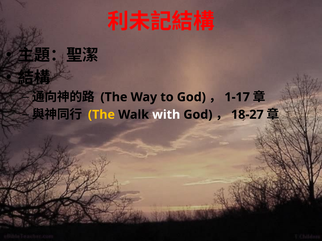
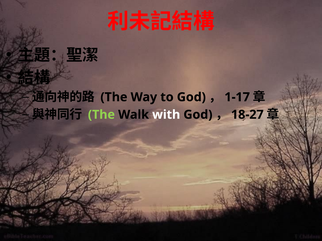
The colour: yellow -> light green (101, 115)
